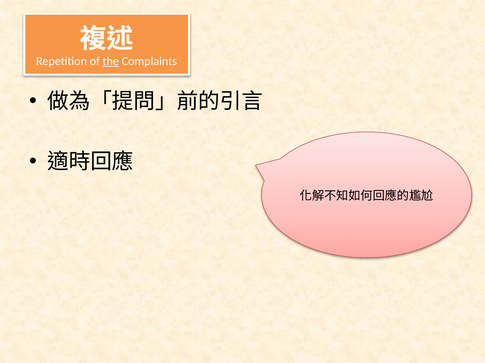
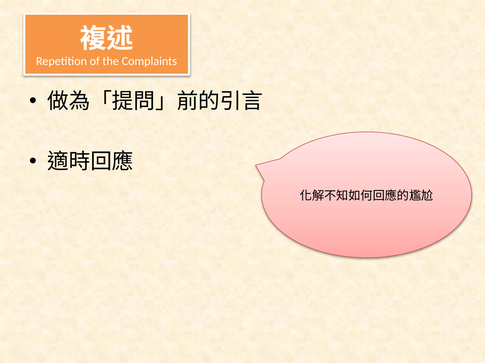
the underline: present -> none (111, 61)
